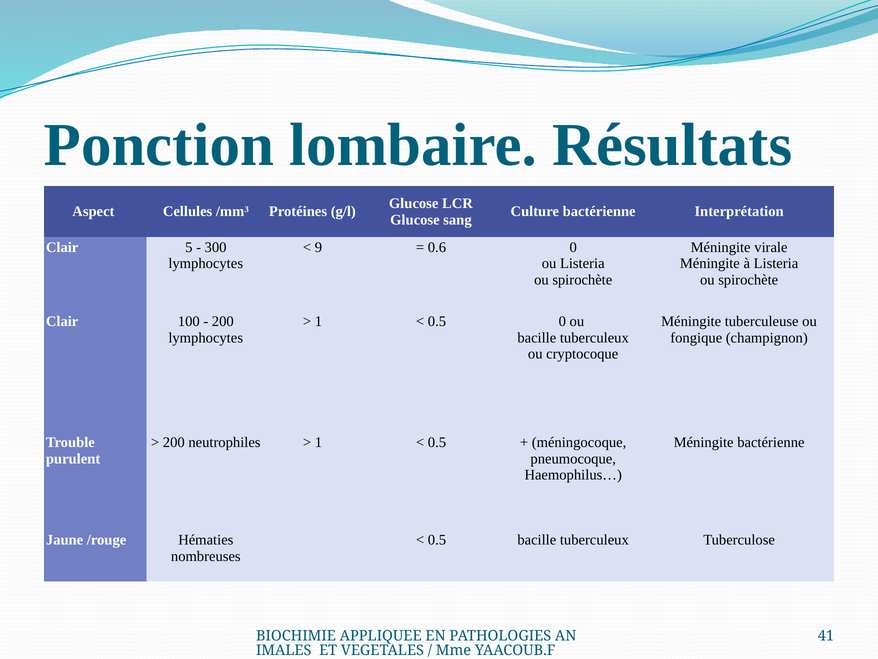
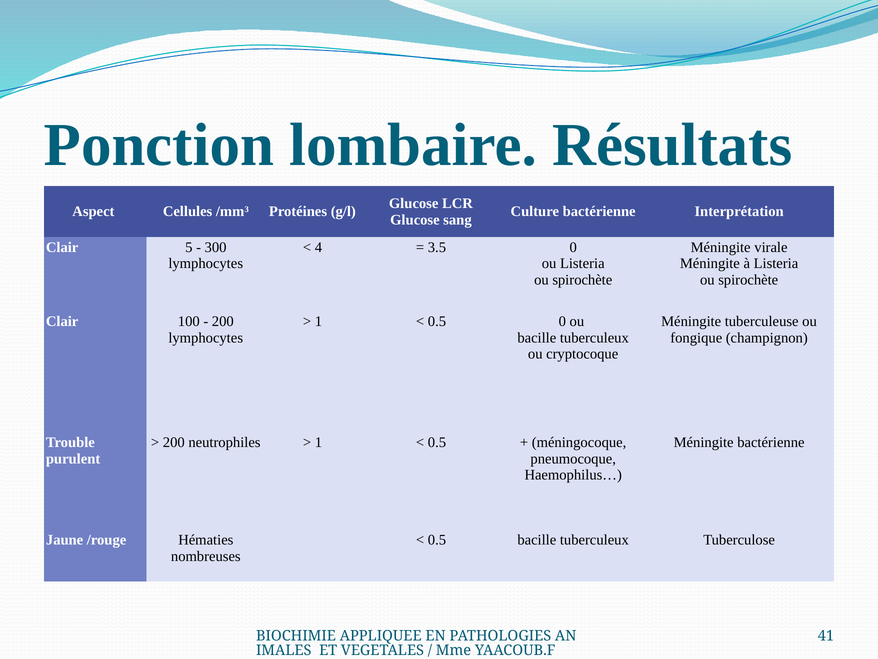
9: 9 -> 4 (318, 247)
0.6: 0.6 -> 3.5 (437, 247)
